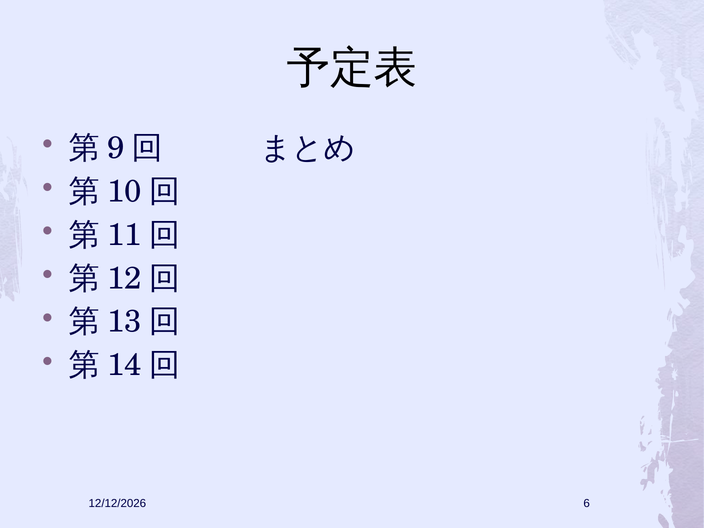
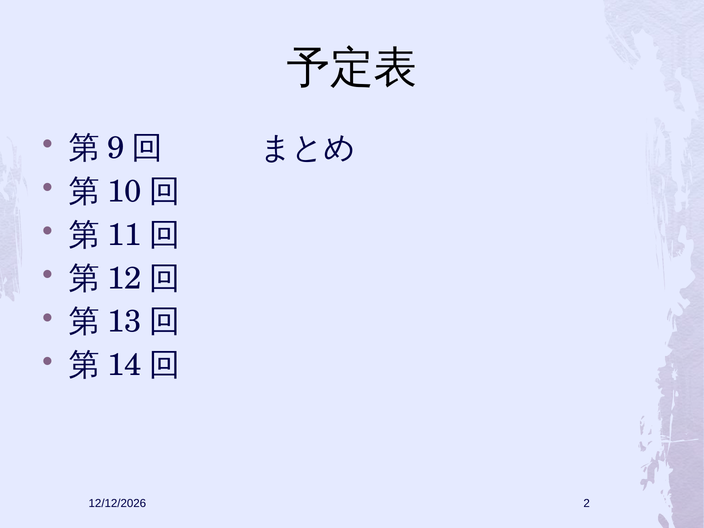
6: 6 -> 2 (587, 503)
